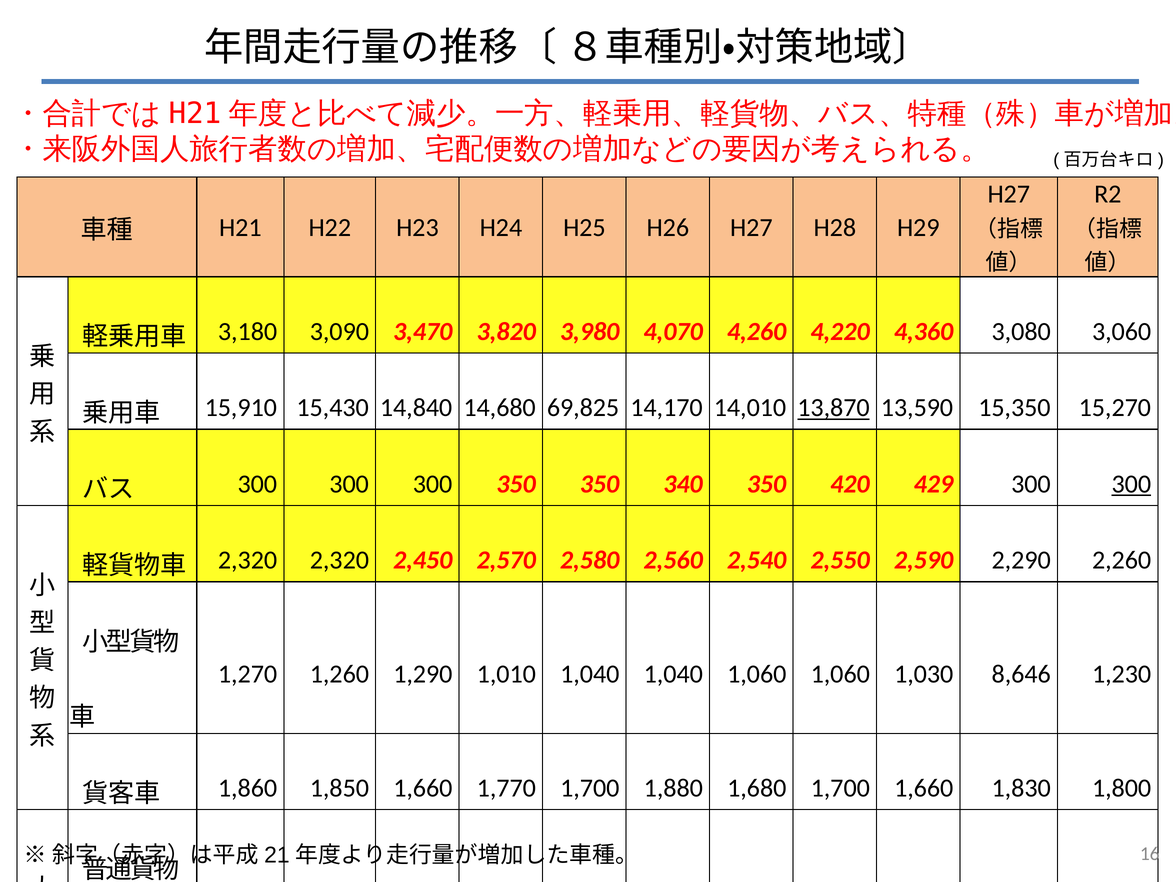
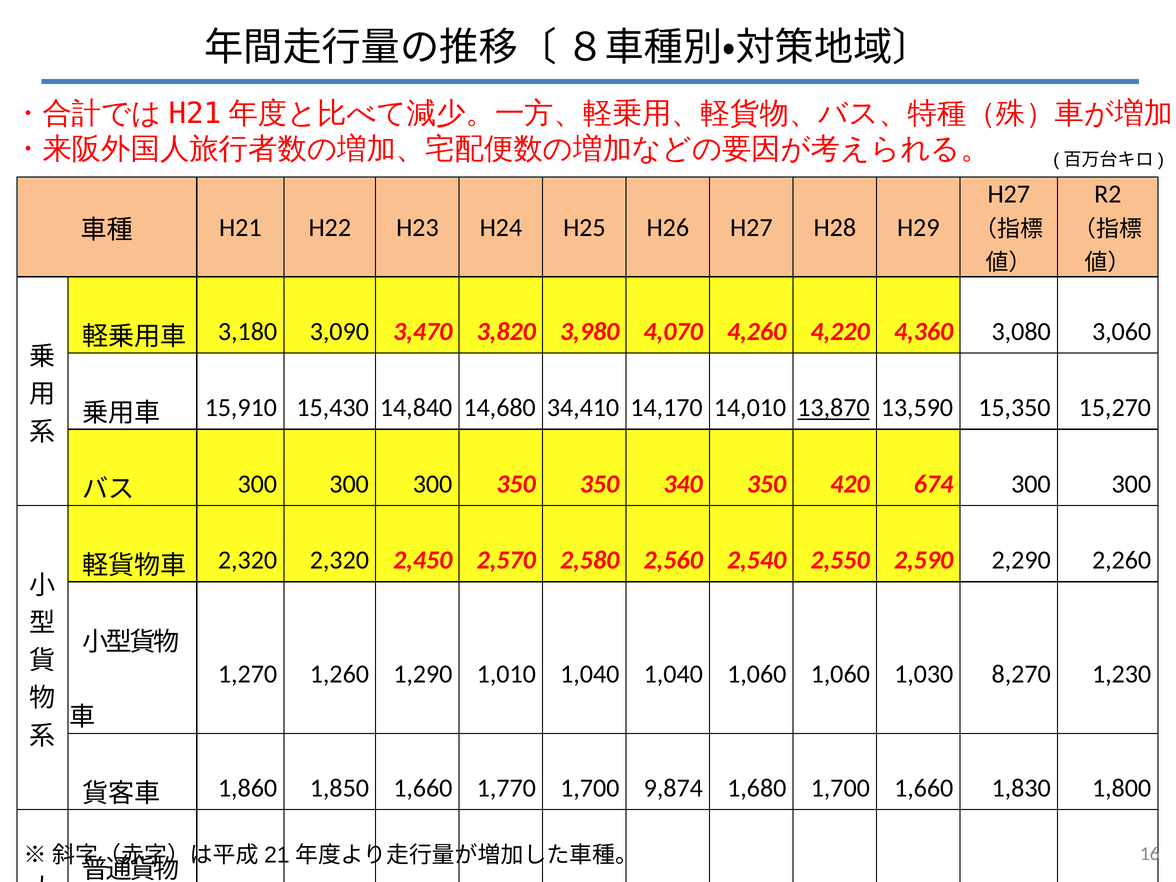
69,825: 69,825 -> 34,410 (583, 408)
429: 429 -> 674 (933, 484)
300 underline: present -> none (1131, 484)
8,646: 8,646 -> 8,270 (1021, 674)
1,880: 1,880 -> 9,874 (673, 788)
